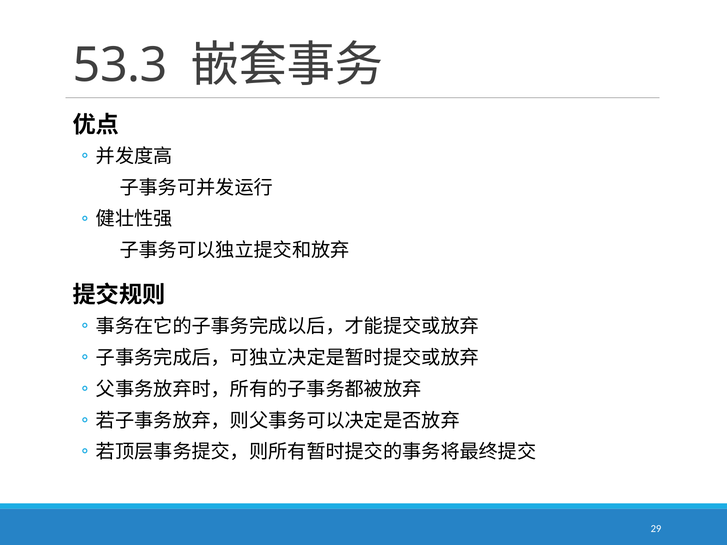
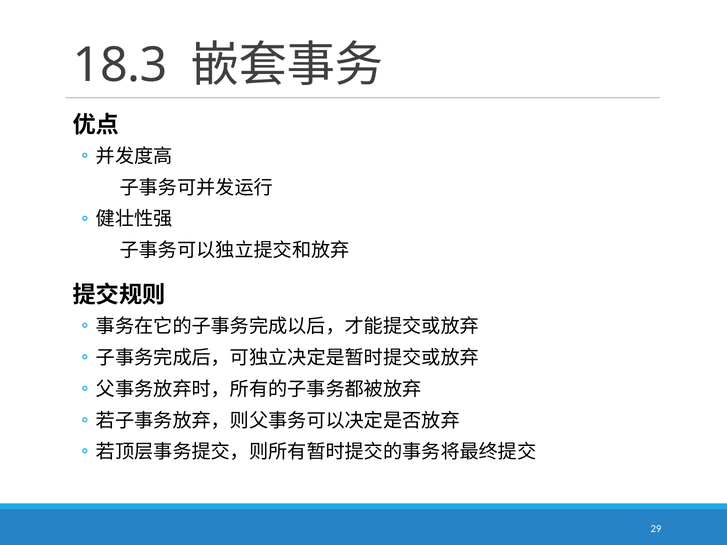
53.3: 53.3 -> 18.3 (120, 65)
